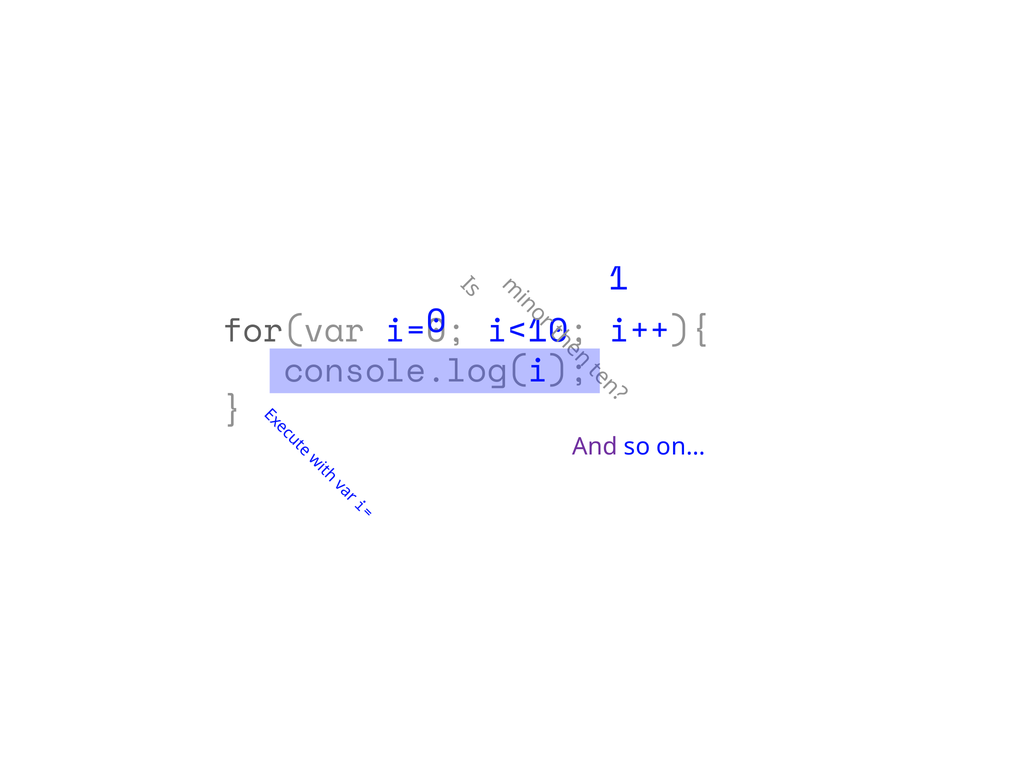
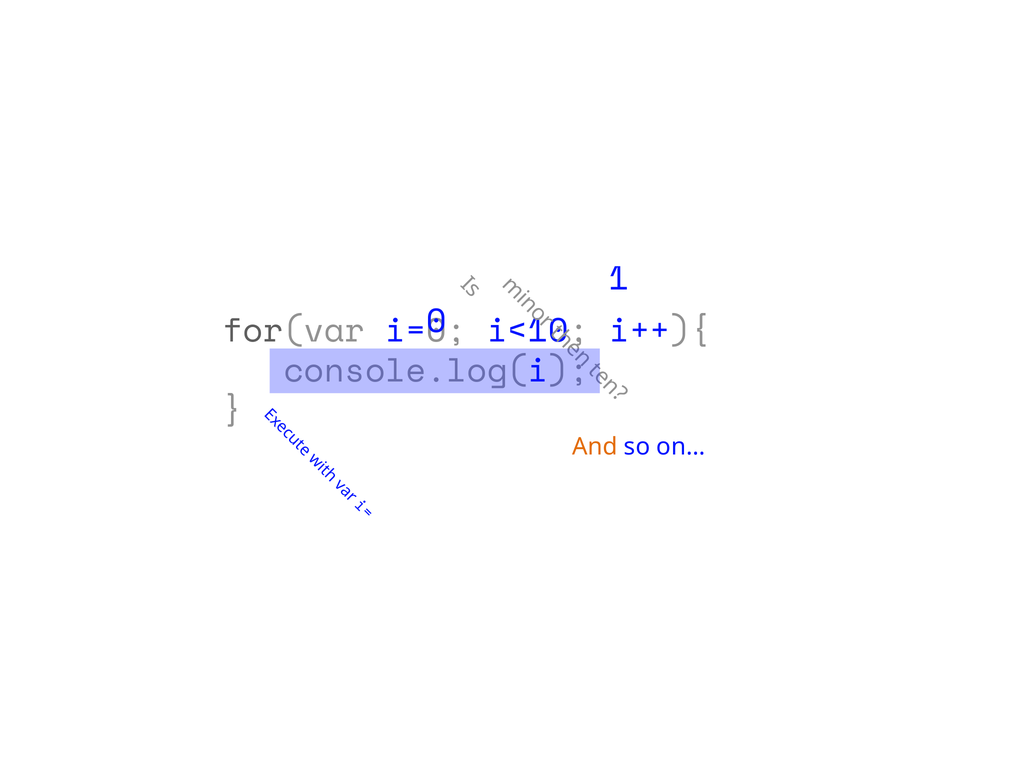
And colour: purple -> orange (595, 447)
